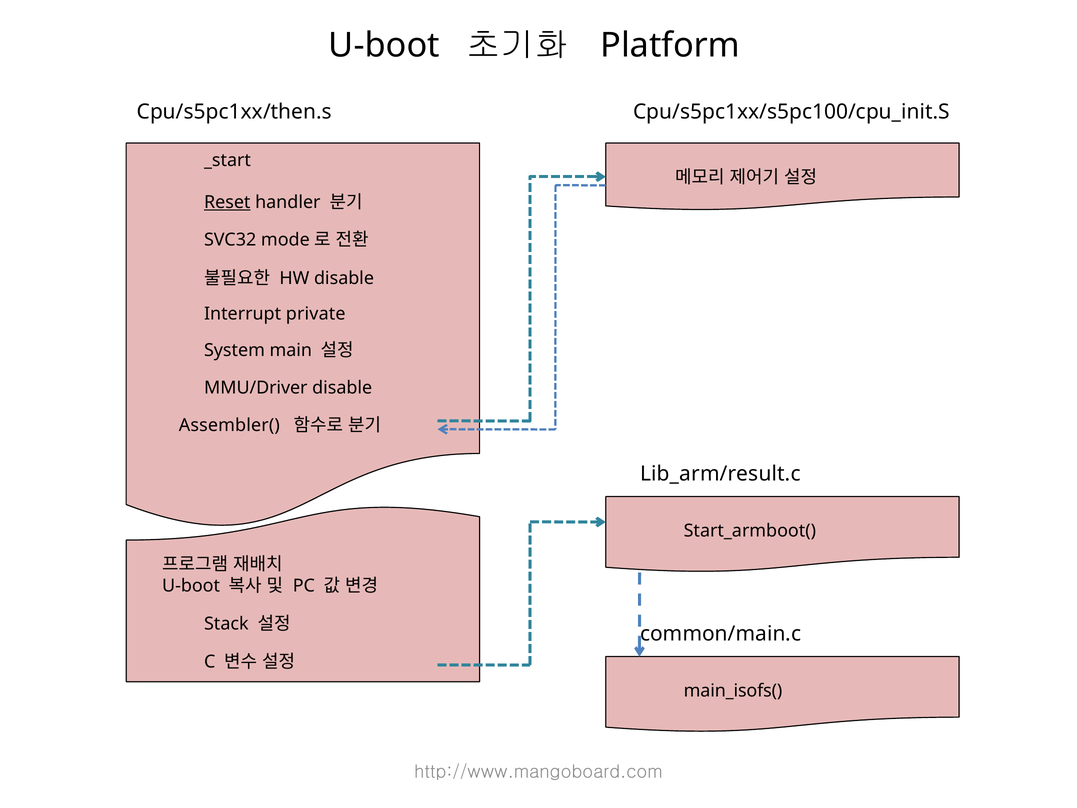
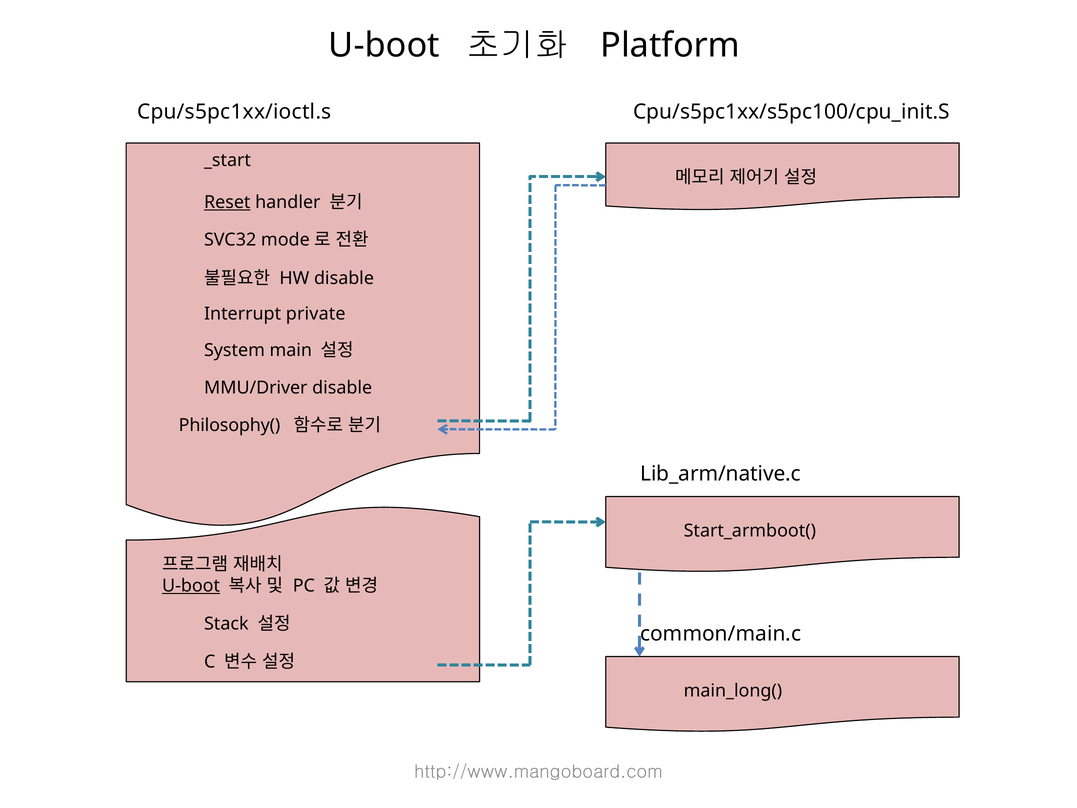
Cpu/s5pc1xx/then.s: Cpu/s5pc1xx/then.s -> Cpu/s5pc1xx/ioctl.s (234, 112)
Assembler(: Assembler( -> Philosophy( (229, 425)
Lib_arm/result.c: Lib_arm/result.c -> Lib_arm/native.c (721, 474)
U-boot underline: none -> present (191, 586)
main_isofs(: main_isofs( -> main_long( (733, 690)
